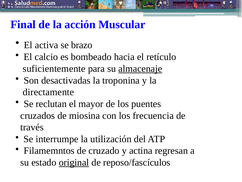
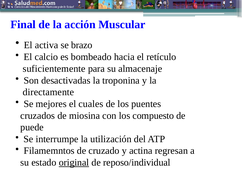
almacenaje underline: present -> none (140, 68)
reclutan: reclutan -> mejores (51, 104)
mayor: mayor -> cuales (91, 104)
frecuencia: frecuencia -> compuesto (153, 115)
través: través -> puede (32, 127)
reposo/fascículos: reposo/fascículos -> reposo/individual (137, 162)
